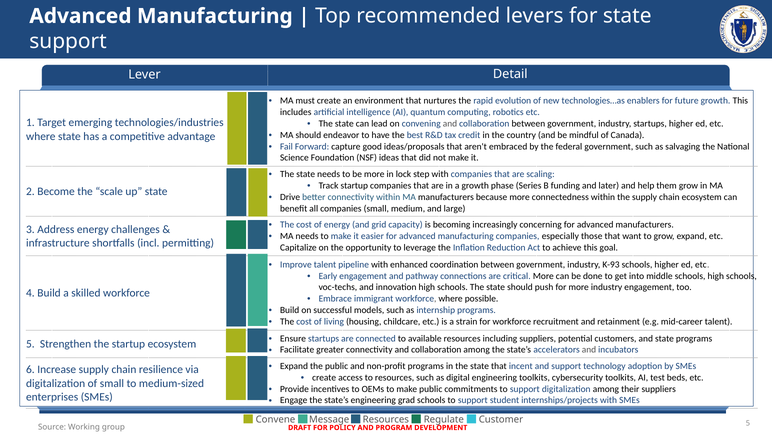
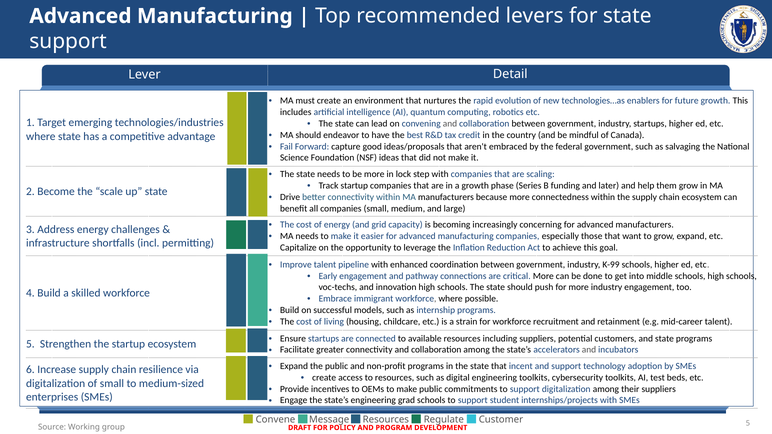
K-93: K-93 -> K-99 (611, 265)
